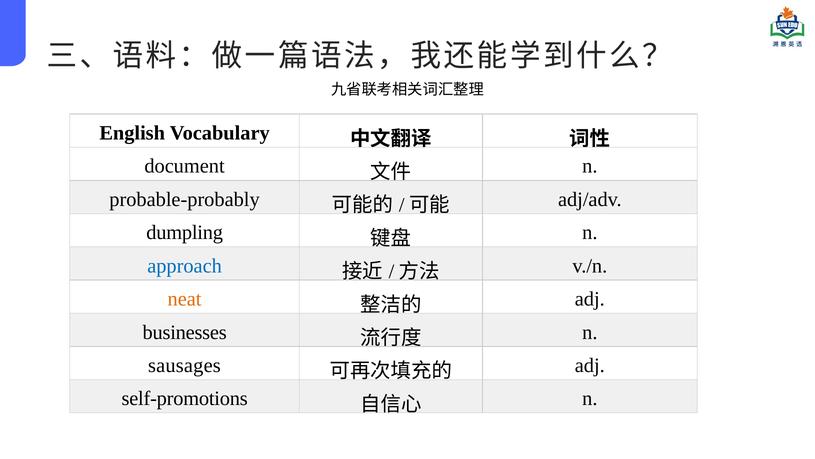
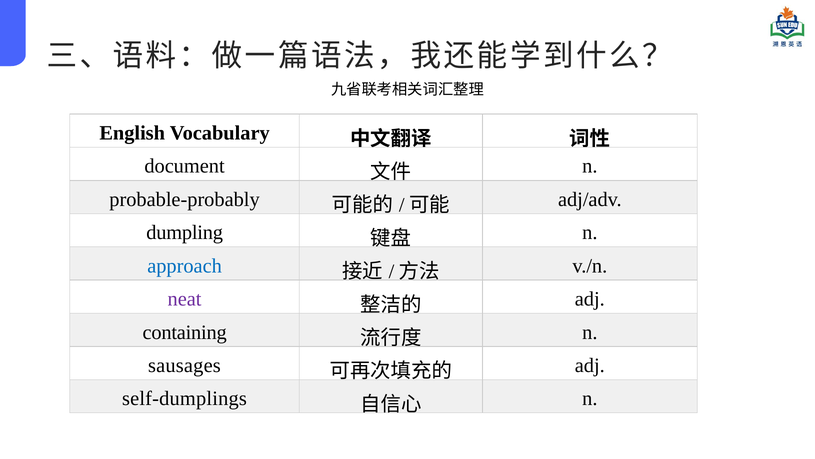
neat colour: orange -> purple (185, 299)
businesses: businesses -> containing (185, 332)
self-promotions: self-promotions -> self-dumplings (184, 398)
